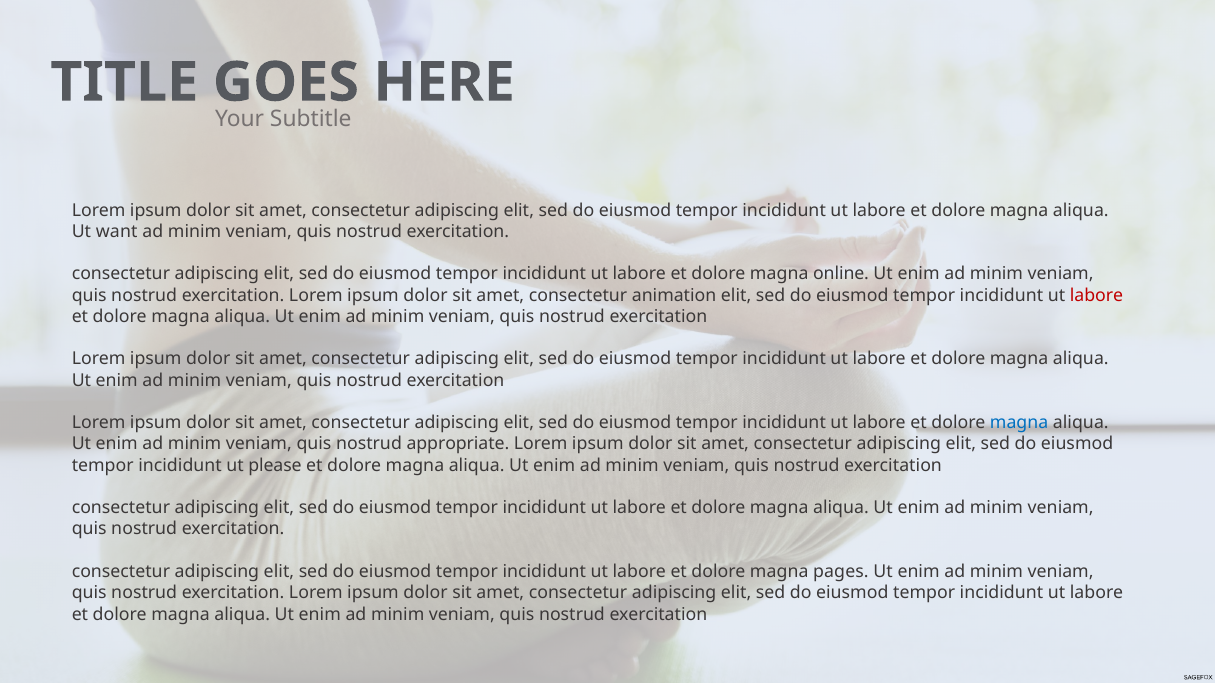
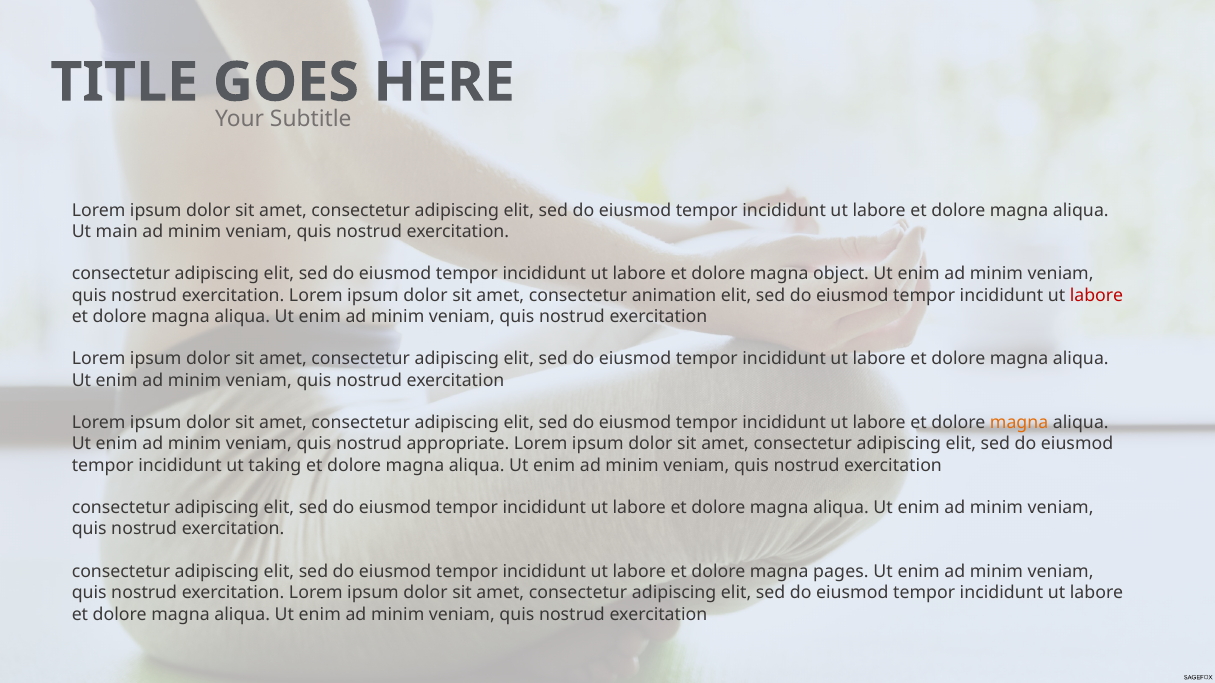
want: want -> main (117, 232)
online: online -> object (841, 274)
magna colour: blue -> orange (1019, 423)
please: please -> taking (275, 466)
